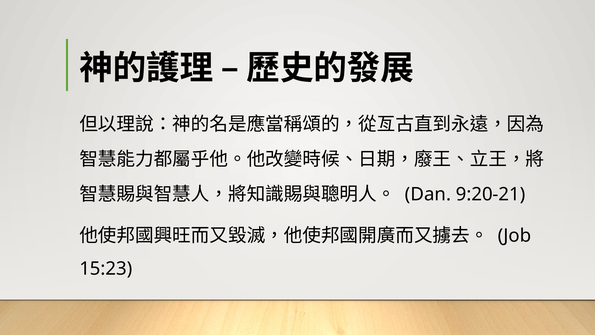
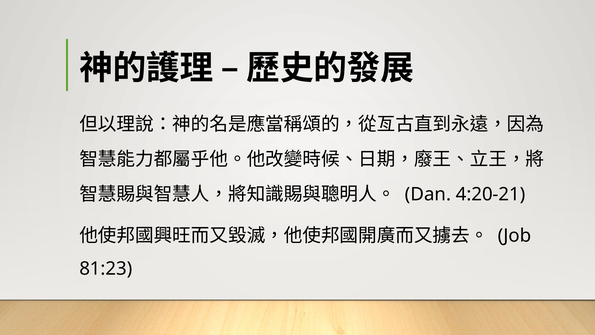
9:20-21: 9:20-21 -> 4:20-21 (491, 194)
15:23: 15:23 -> 81:23 (106, 268)
